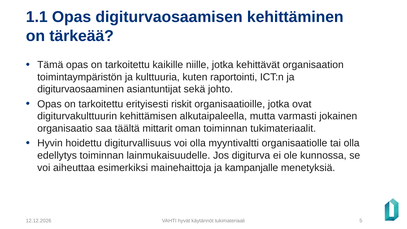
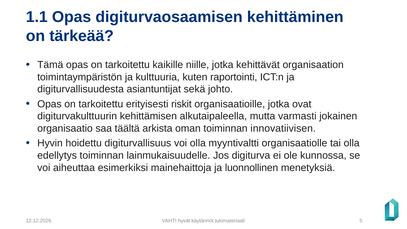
digiturvaosaaminen: digiturvaosaaminen -> digiturvallisuudesta (81, 89)
mittarit: mittarit -> arkista (157, 128)
tukimateriaalit: tukimateriaalit -> innovatiivisen (283, 128)
kampanjalle: kampanjalle -> luonnollinen (252, 168)
